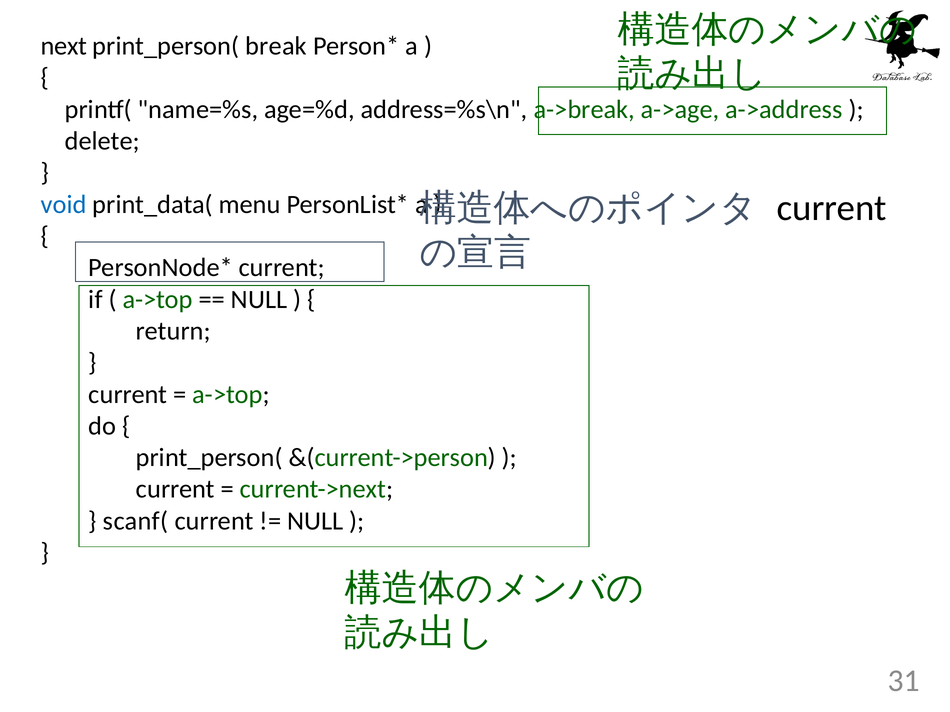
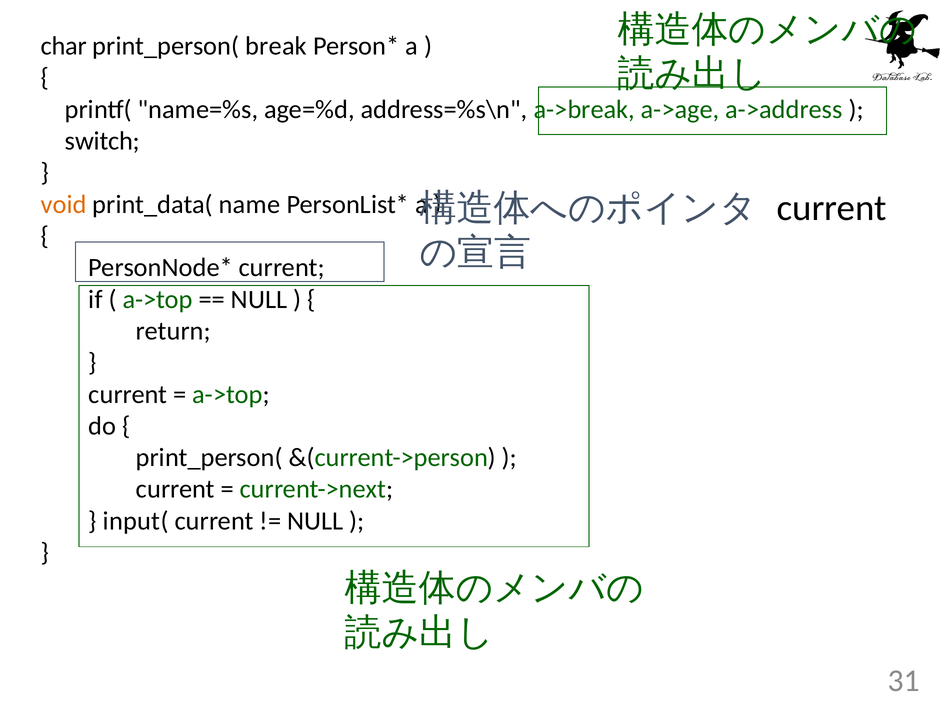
next: next -> char (64, 46)
delete: delete -> switch (102, 141)
void colour: blue -> orange (64, 205)
menu: menu -> name (250, 205)
scanf(: scanf( -> input( (136, 521)
